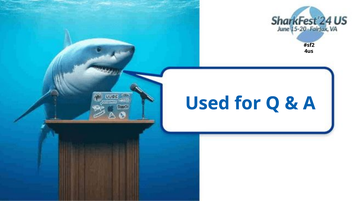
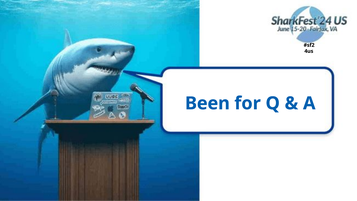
Used: Used -> Been (207, 103)
